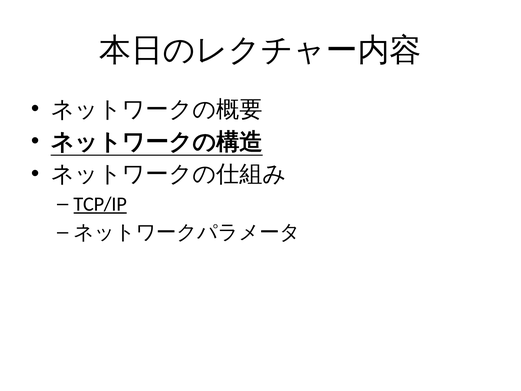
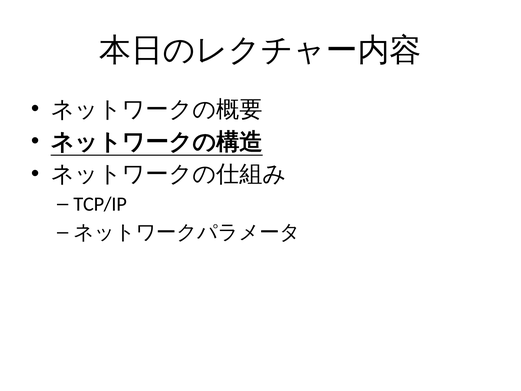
TCP/IP underline: present -> none (100, 204)
